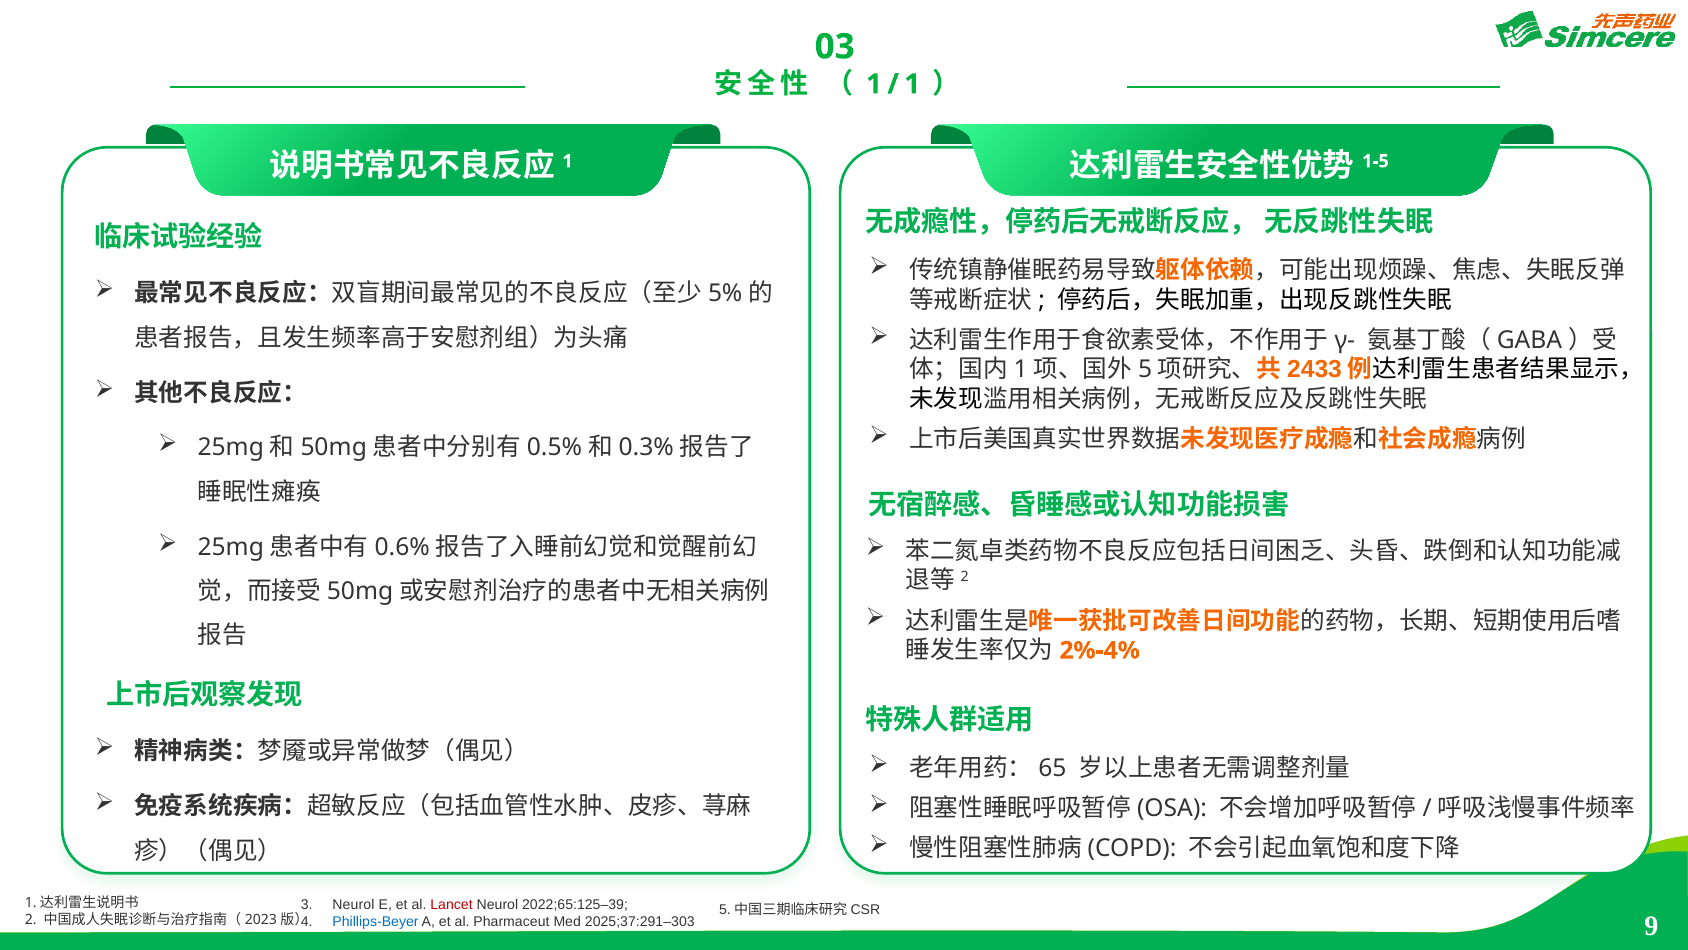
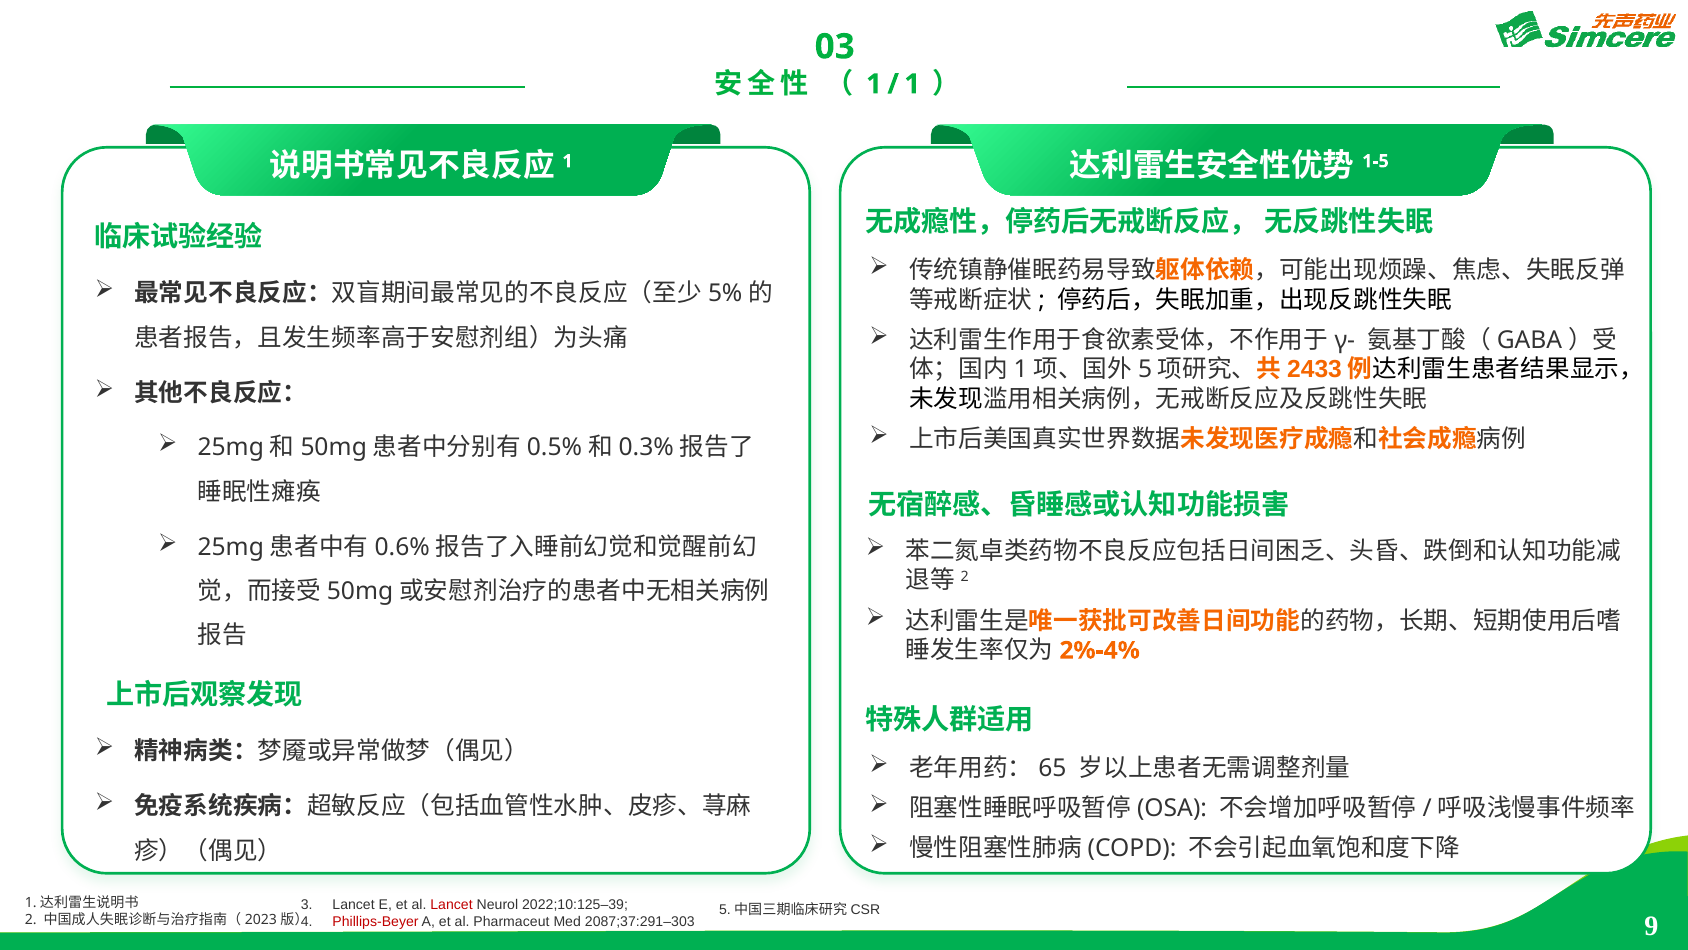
Neurol: Neurol -> Lancet (354, 904)
2022;65:125–39: 2022;65:125–39 -> 2022;10:125–39 (575, 904)
Phillips-Beyer colour: blue -> red (376, 921)
2025;37:291–303: 2025;37:291–303 -> 2087;37:291–303 (640, 921)
